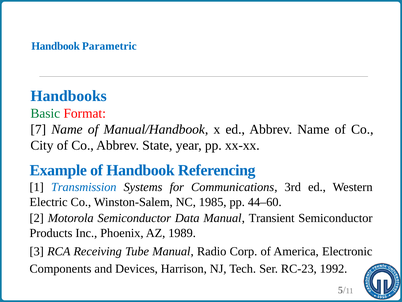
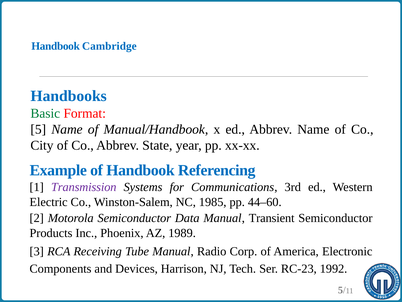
Parametric: Parametric -> Cambridge (109, 46)
7: 7 -> 5 (38, 129)
Transmission colour: blue -> purple (84, 187)
